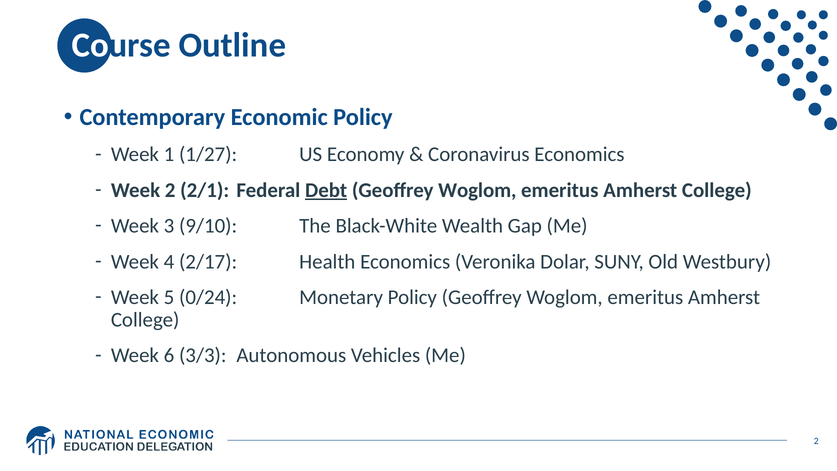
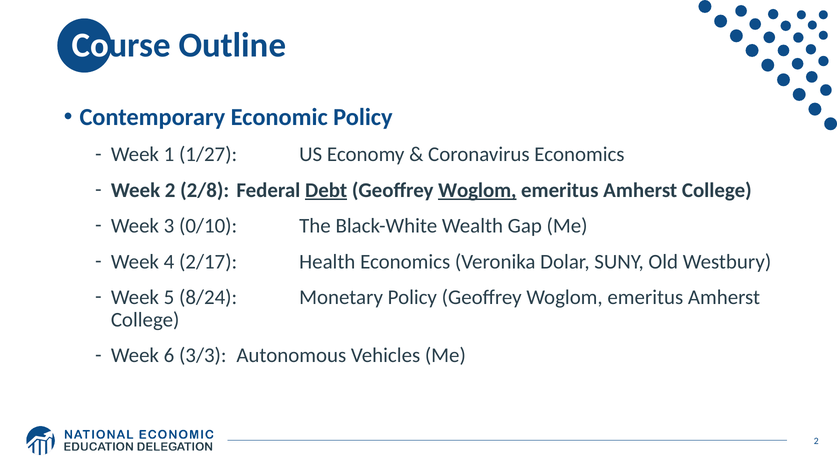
2/1: 2/1 -> 2/8 (205, 190)
Woglom underline: none -> present (477, 190)
9/10: 9/10 -> 0/10 (208, 226)
0/24: 0/24 -> 8/24 (208, 297)
